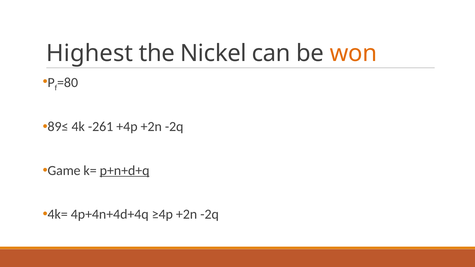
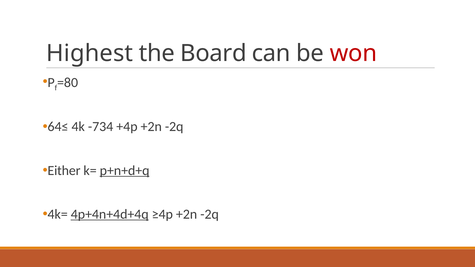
Nickel: Nickel -> Board (213, 53)
won colour: orange -> red (353, 53)
89≤: 89≤ -> 64≤ (58, 127)
-261: -261 -> -734 (101, 127)
Game: Game -> Either (64, 171)
4p+4n+4d+4q underline: none -> present (110, 214)
